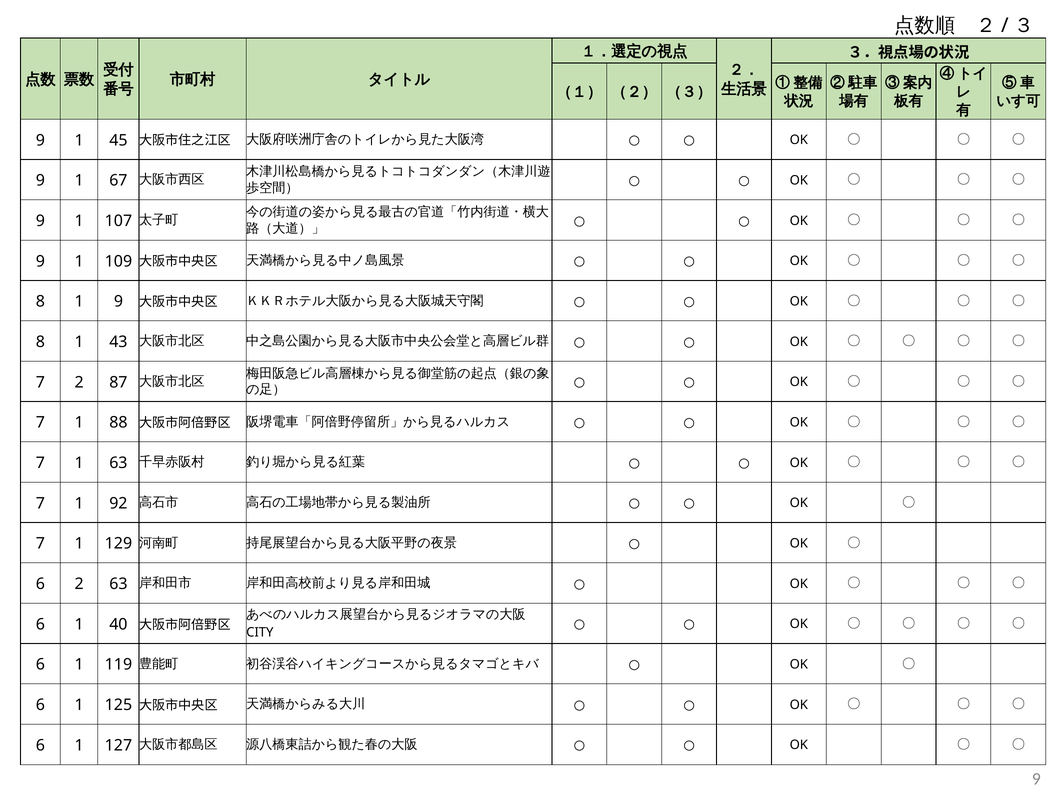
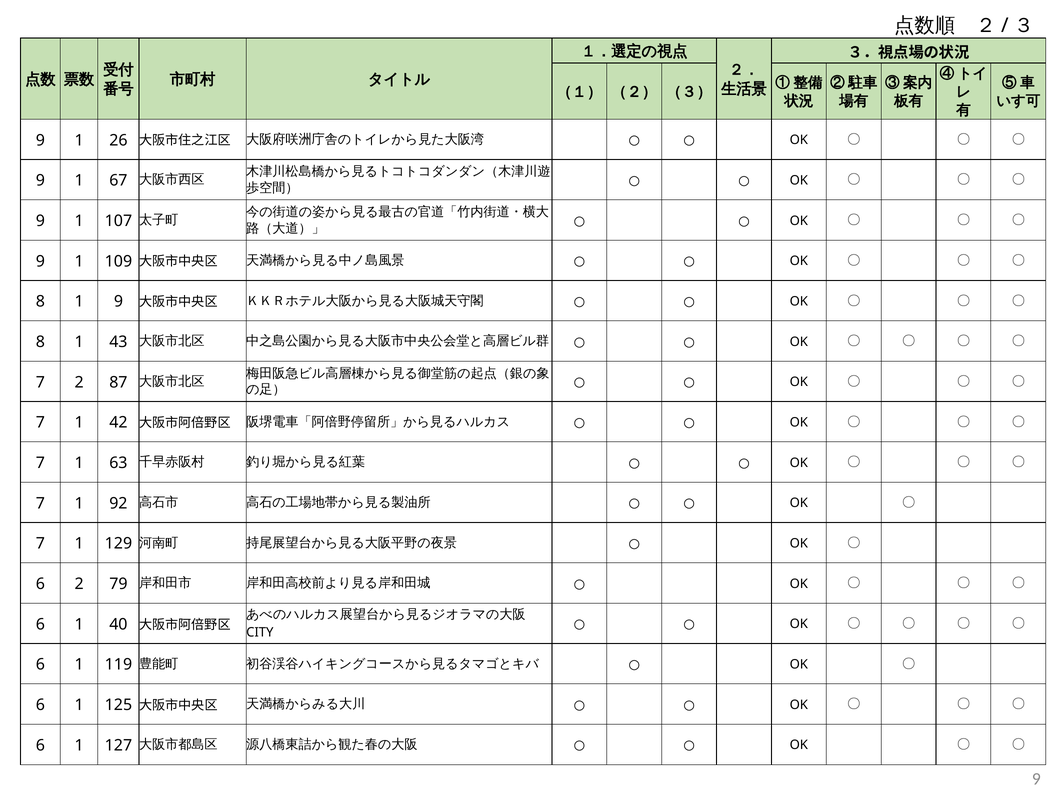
45: 45 -> 26 (118, 140)
88: 88 -> 42 (118, 423)
2 63: 63 -> 79 (118, 584)
